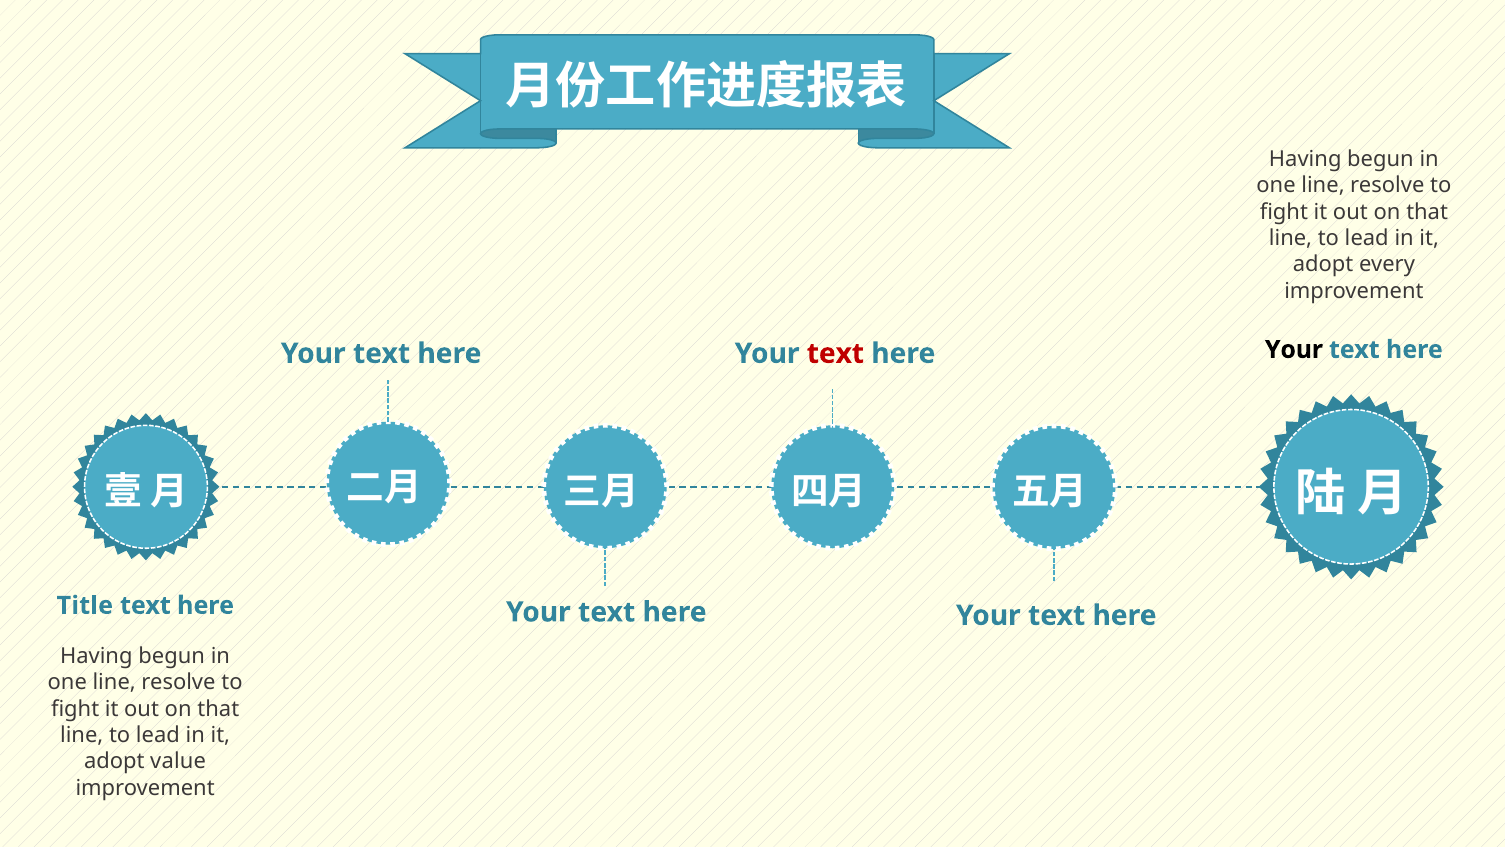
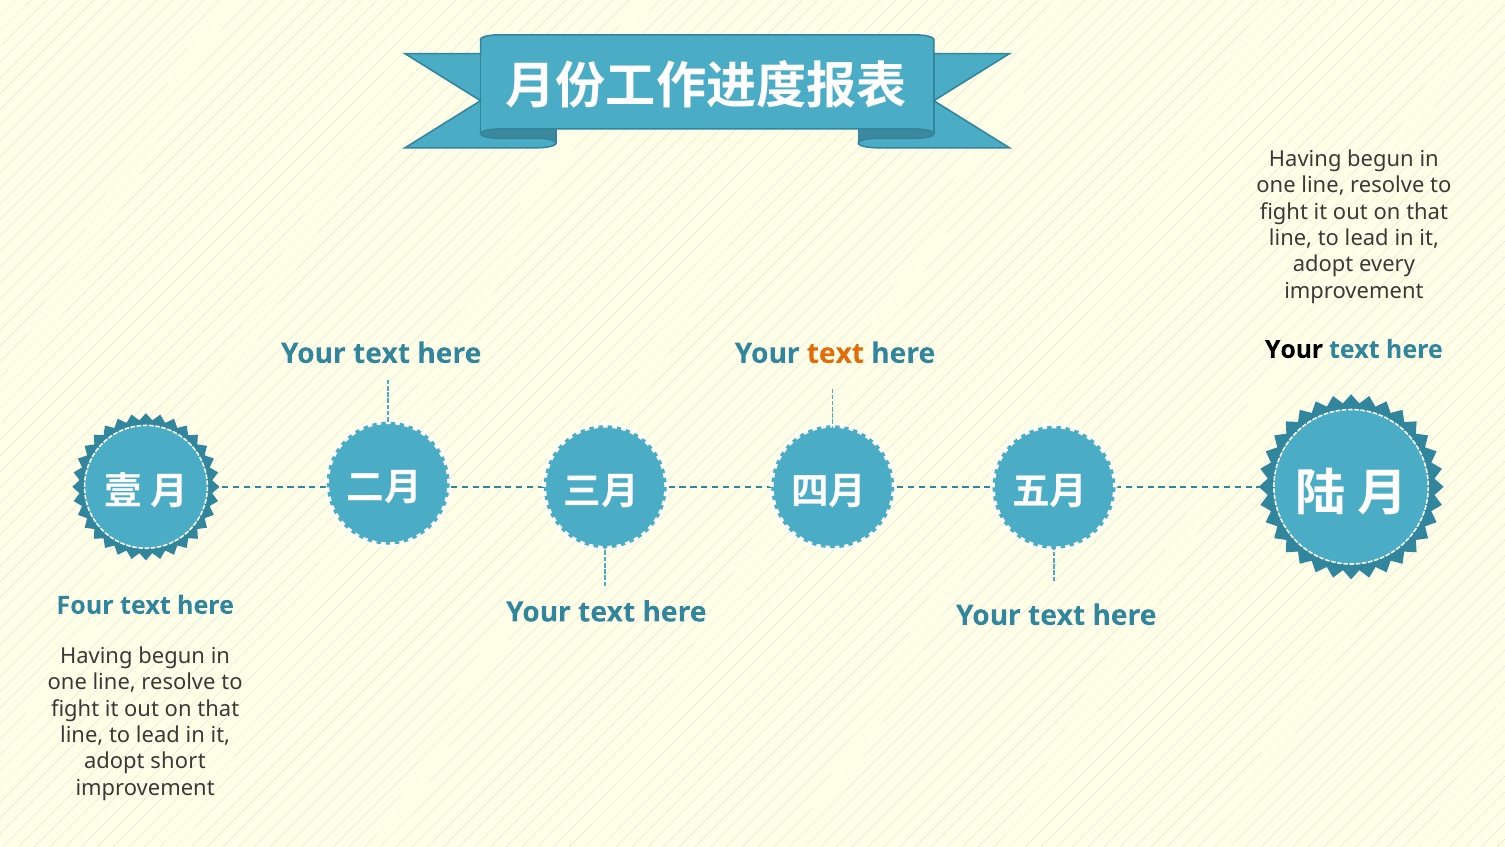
text colour: red -> orange (835, 353)
Title: Title -> Four (85, 605)
value: value -> short (178, 761)
